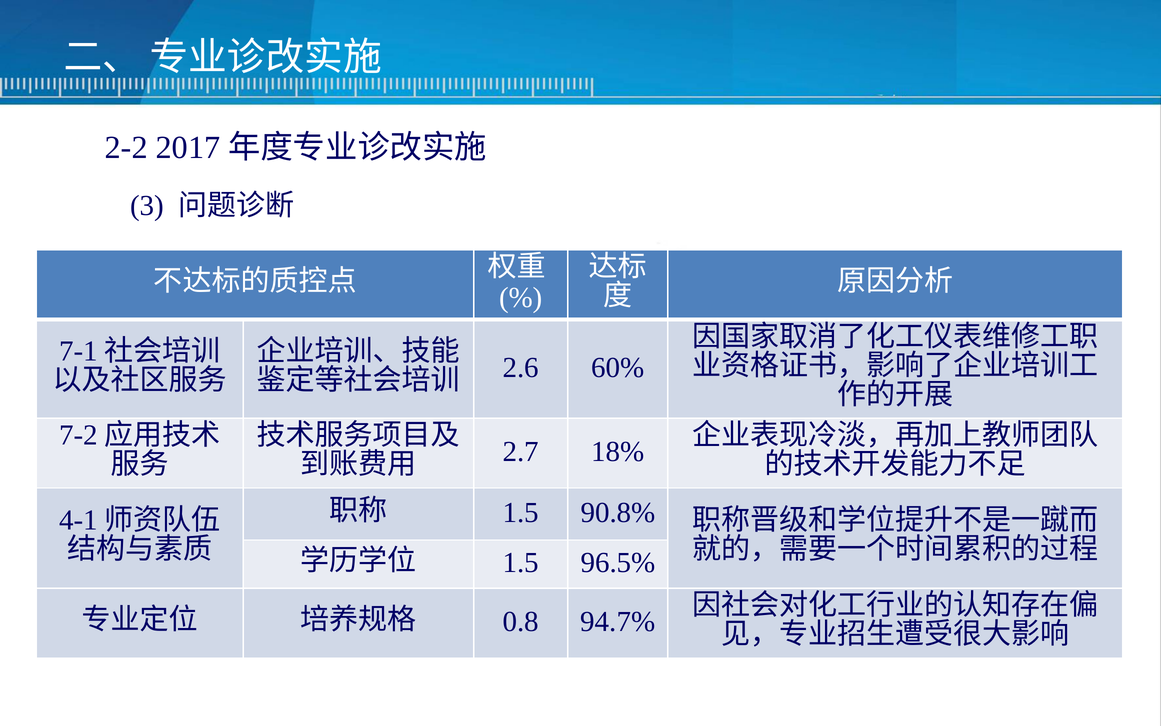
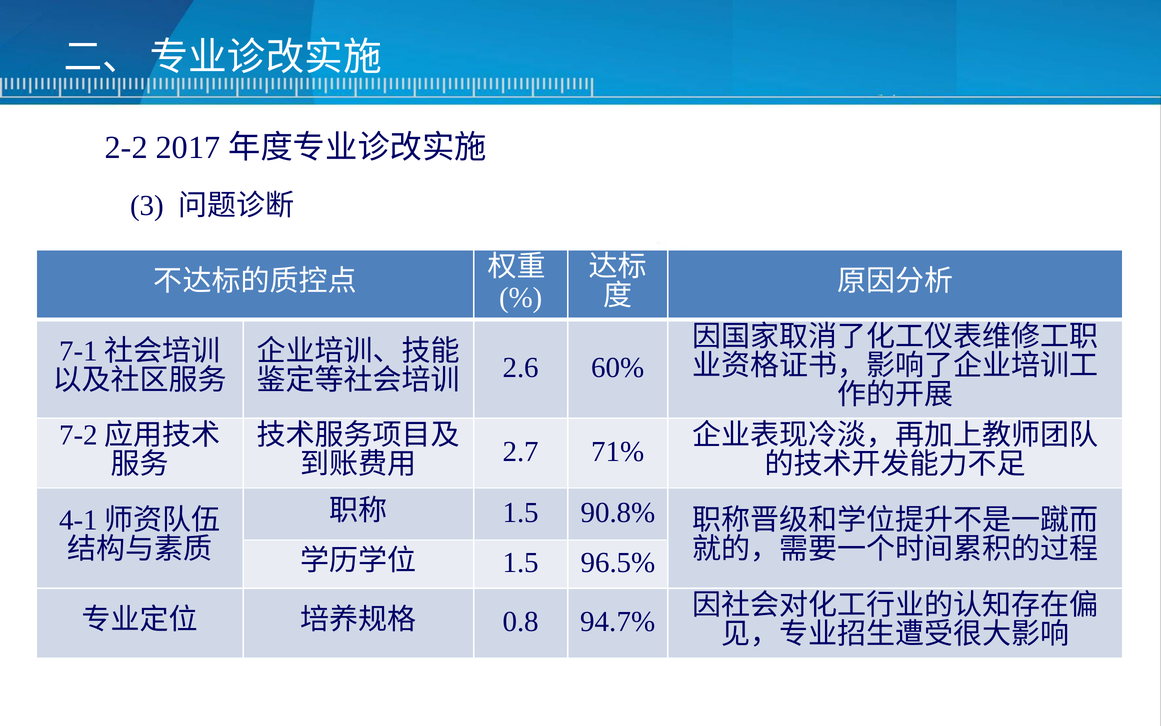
18%: 18% -> 71% (618, 452)
